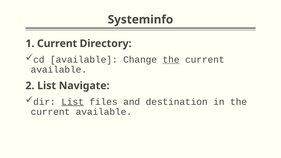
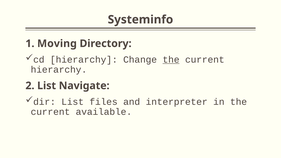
1 Current: Current -> Moving (57, 44)
cd available: available -> hierarchy (84, 60)
available: available -> hierarchy (59, 70)
List underline: present -> none (73, 102)
destination: destination -> interpreter (177, 102)
